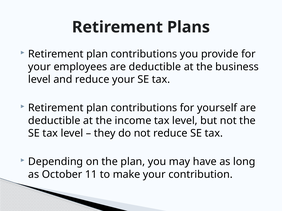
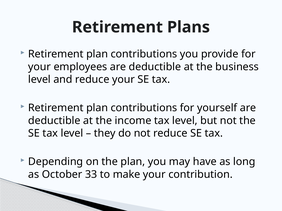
11: 11 -> 33 (91, 175)
